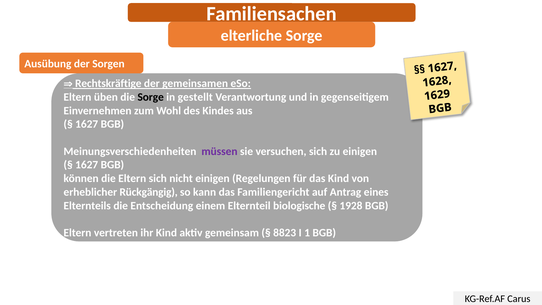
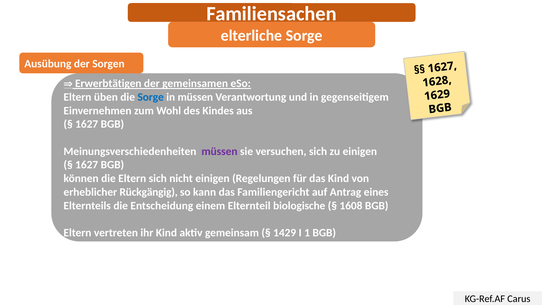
Rechtskräftige: Rechtskräftige -> Erwerbtätigen (108, 84)
Sorge colour: black -> blue (151, 97)
in gestellt: gestellt -> müssen (195, 97)
1928: 1928 -> 1608 (351, 206)
8823: 8823 -> 1429 (285, 233)
